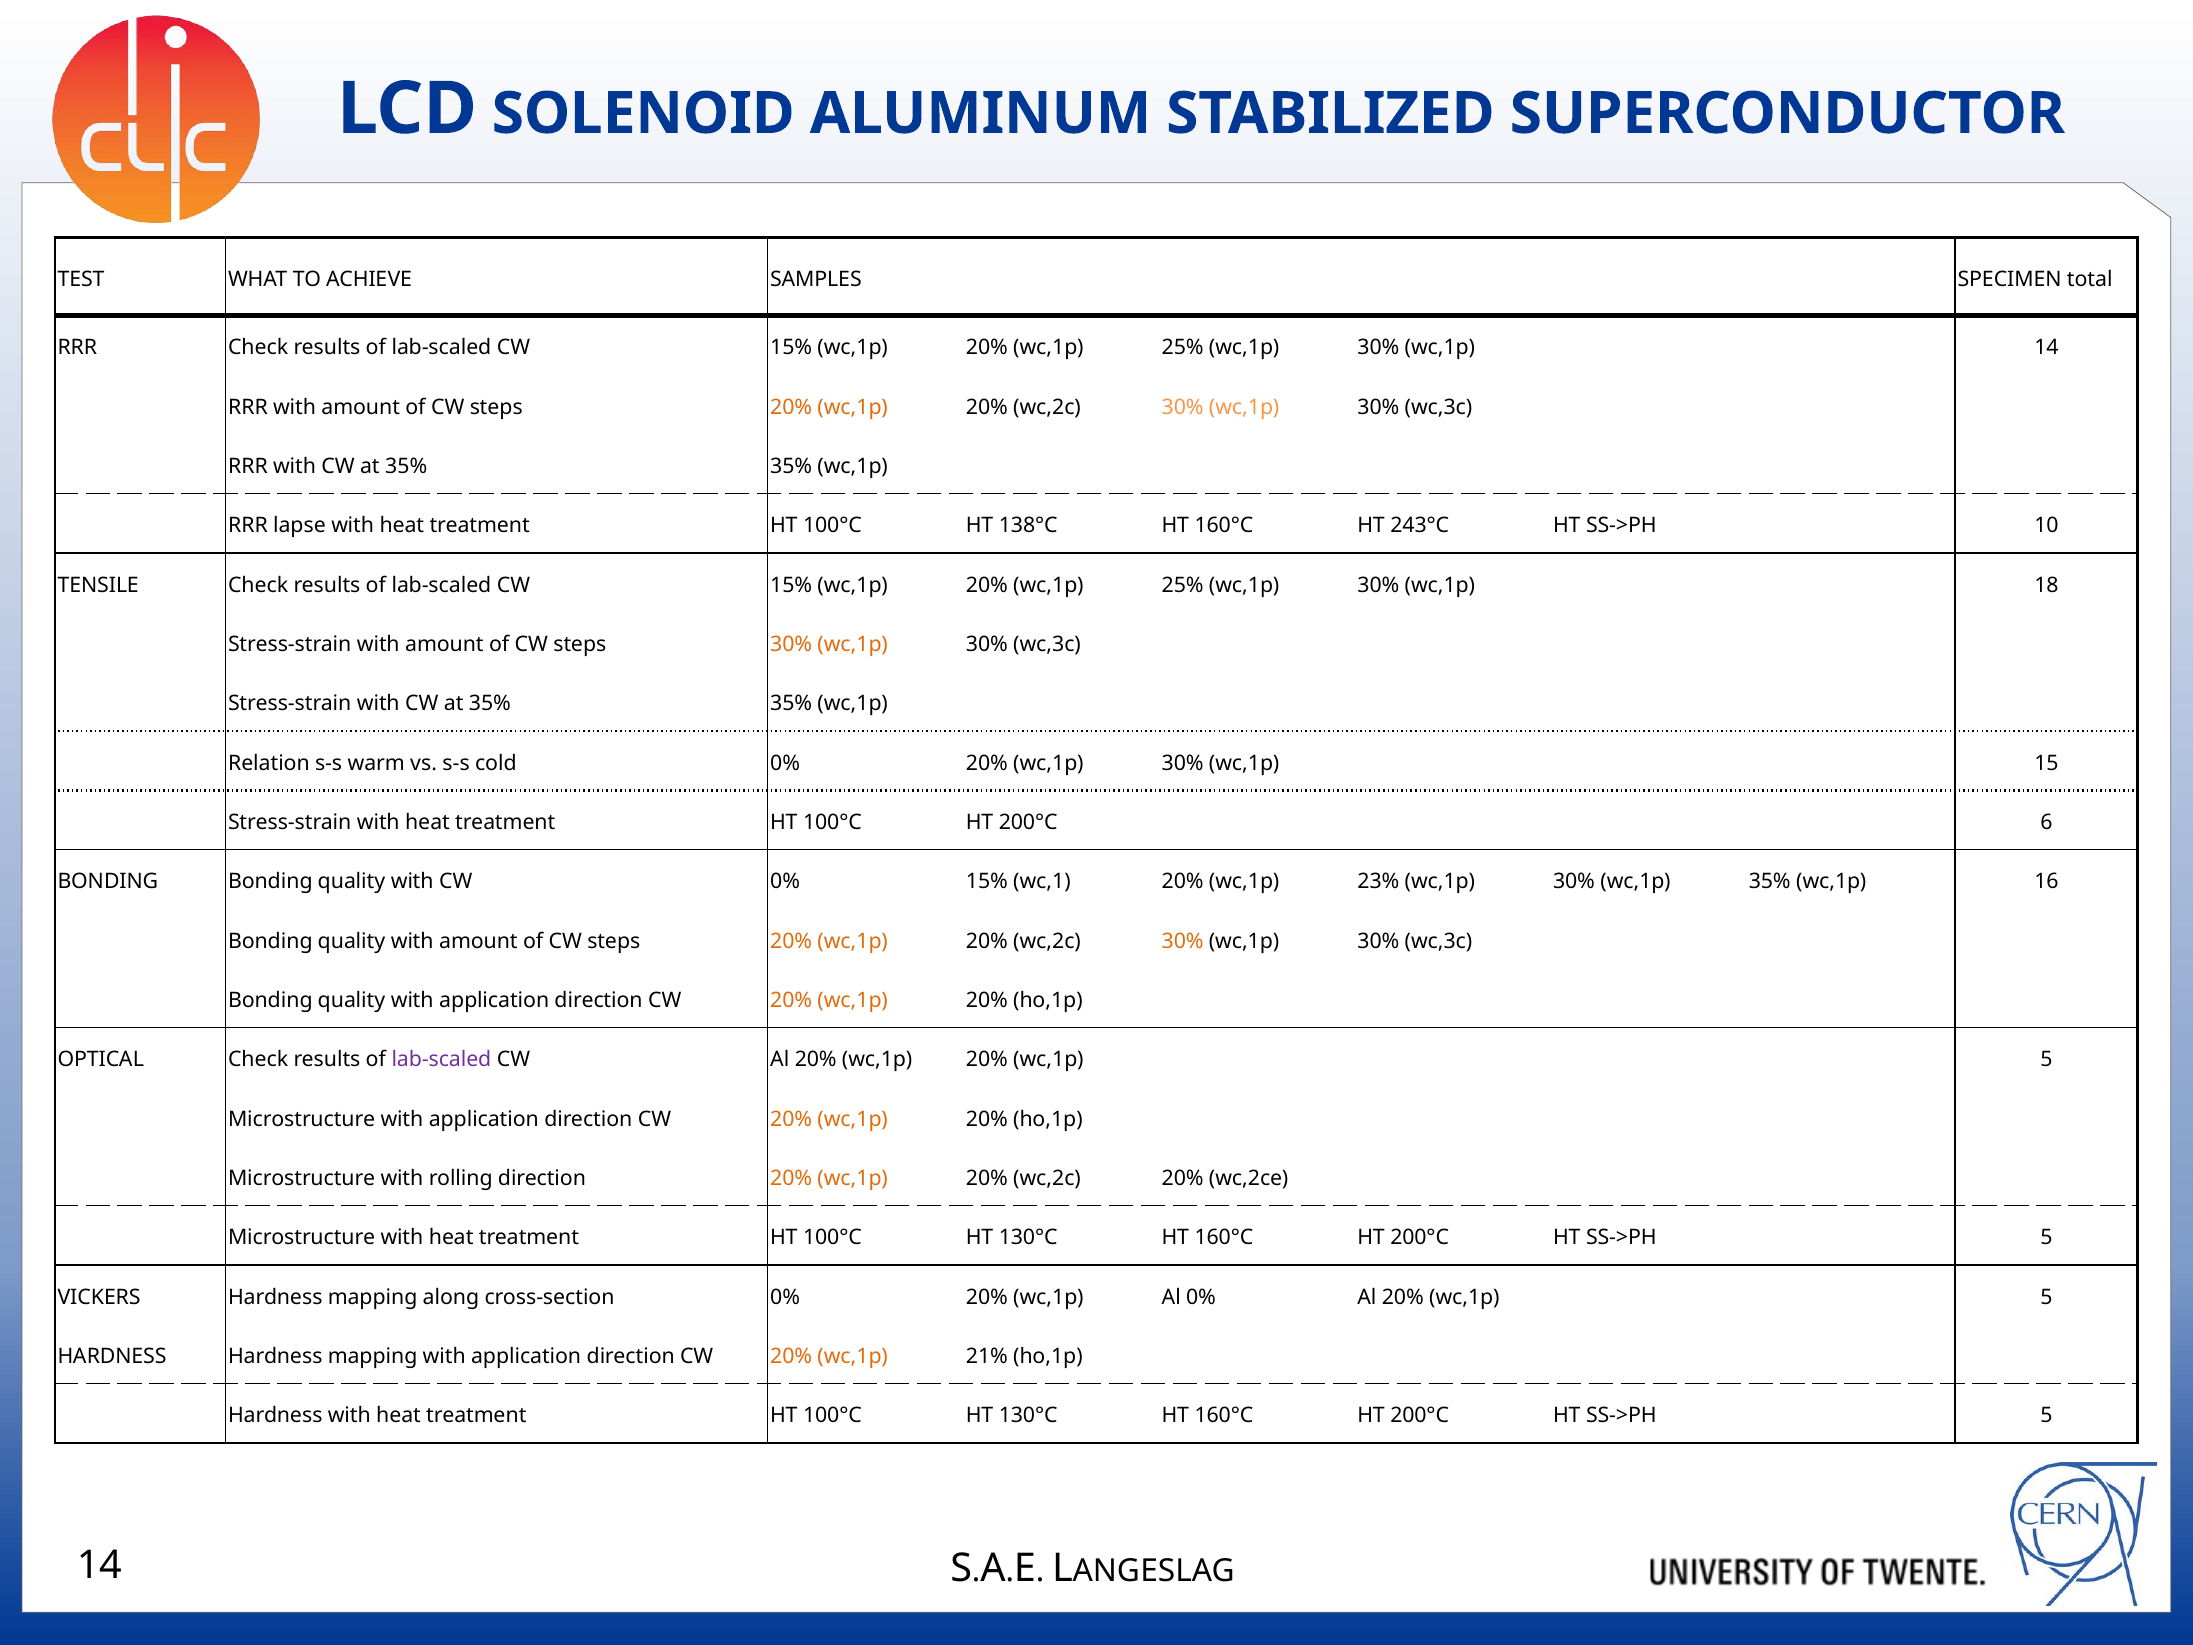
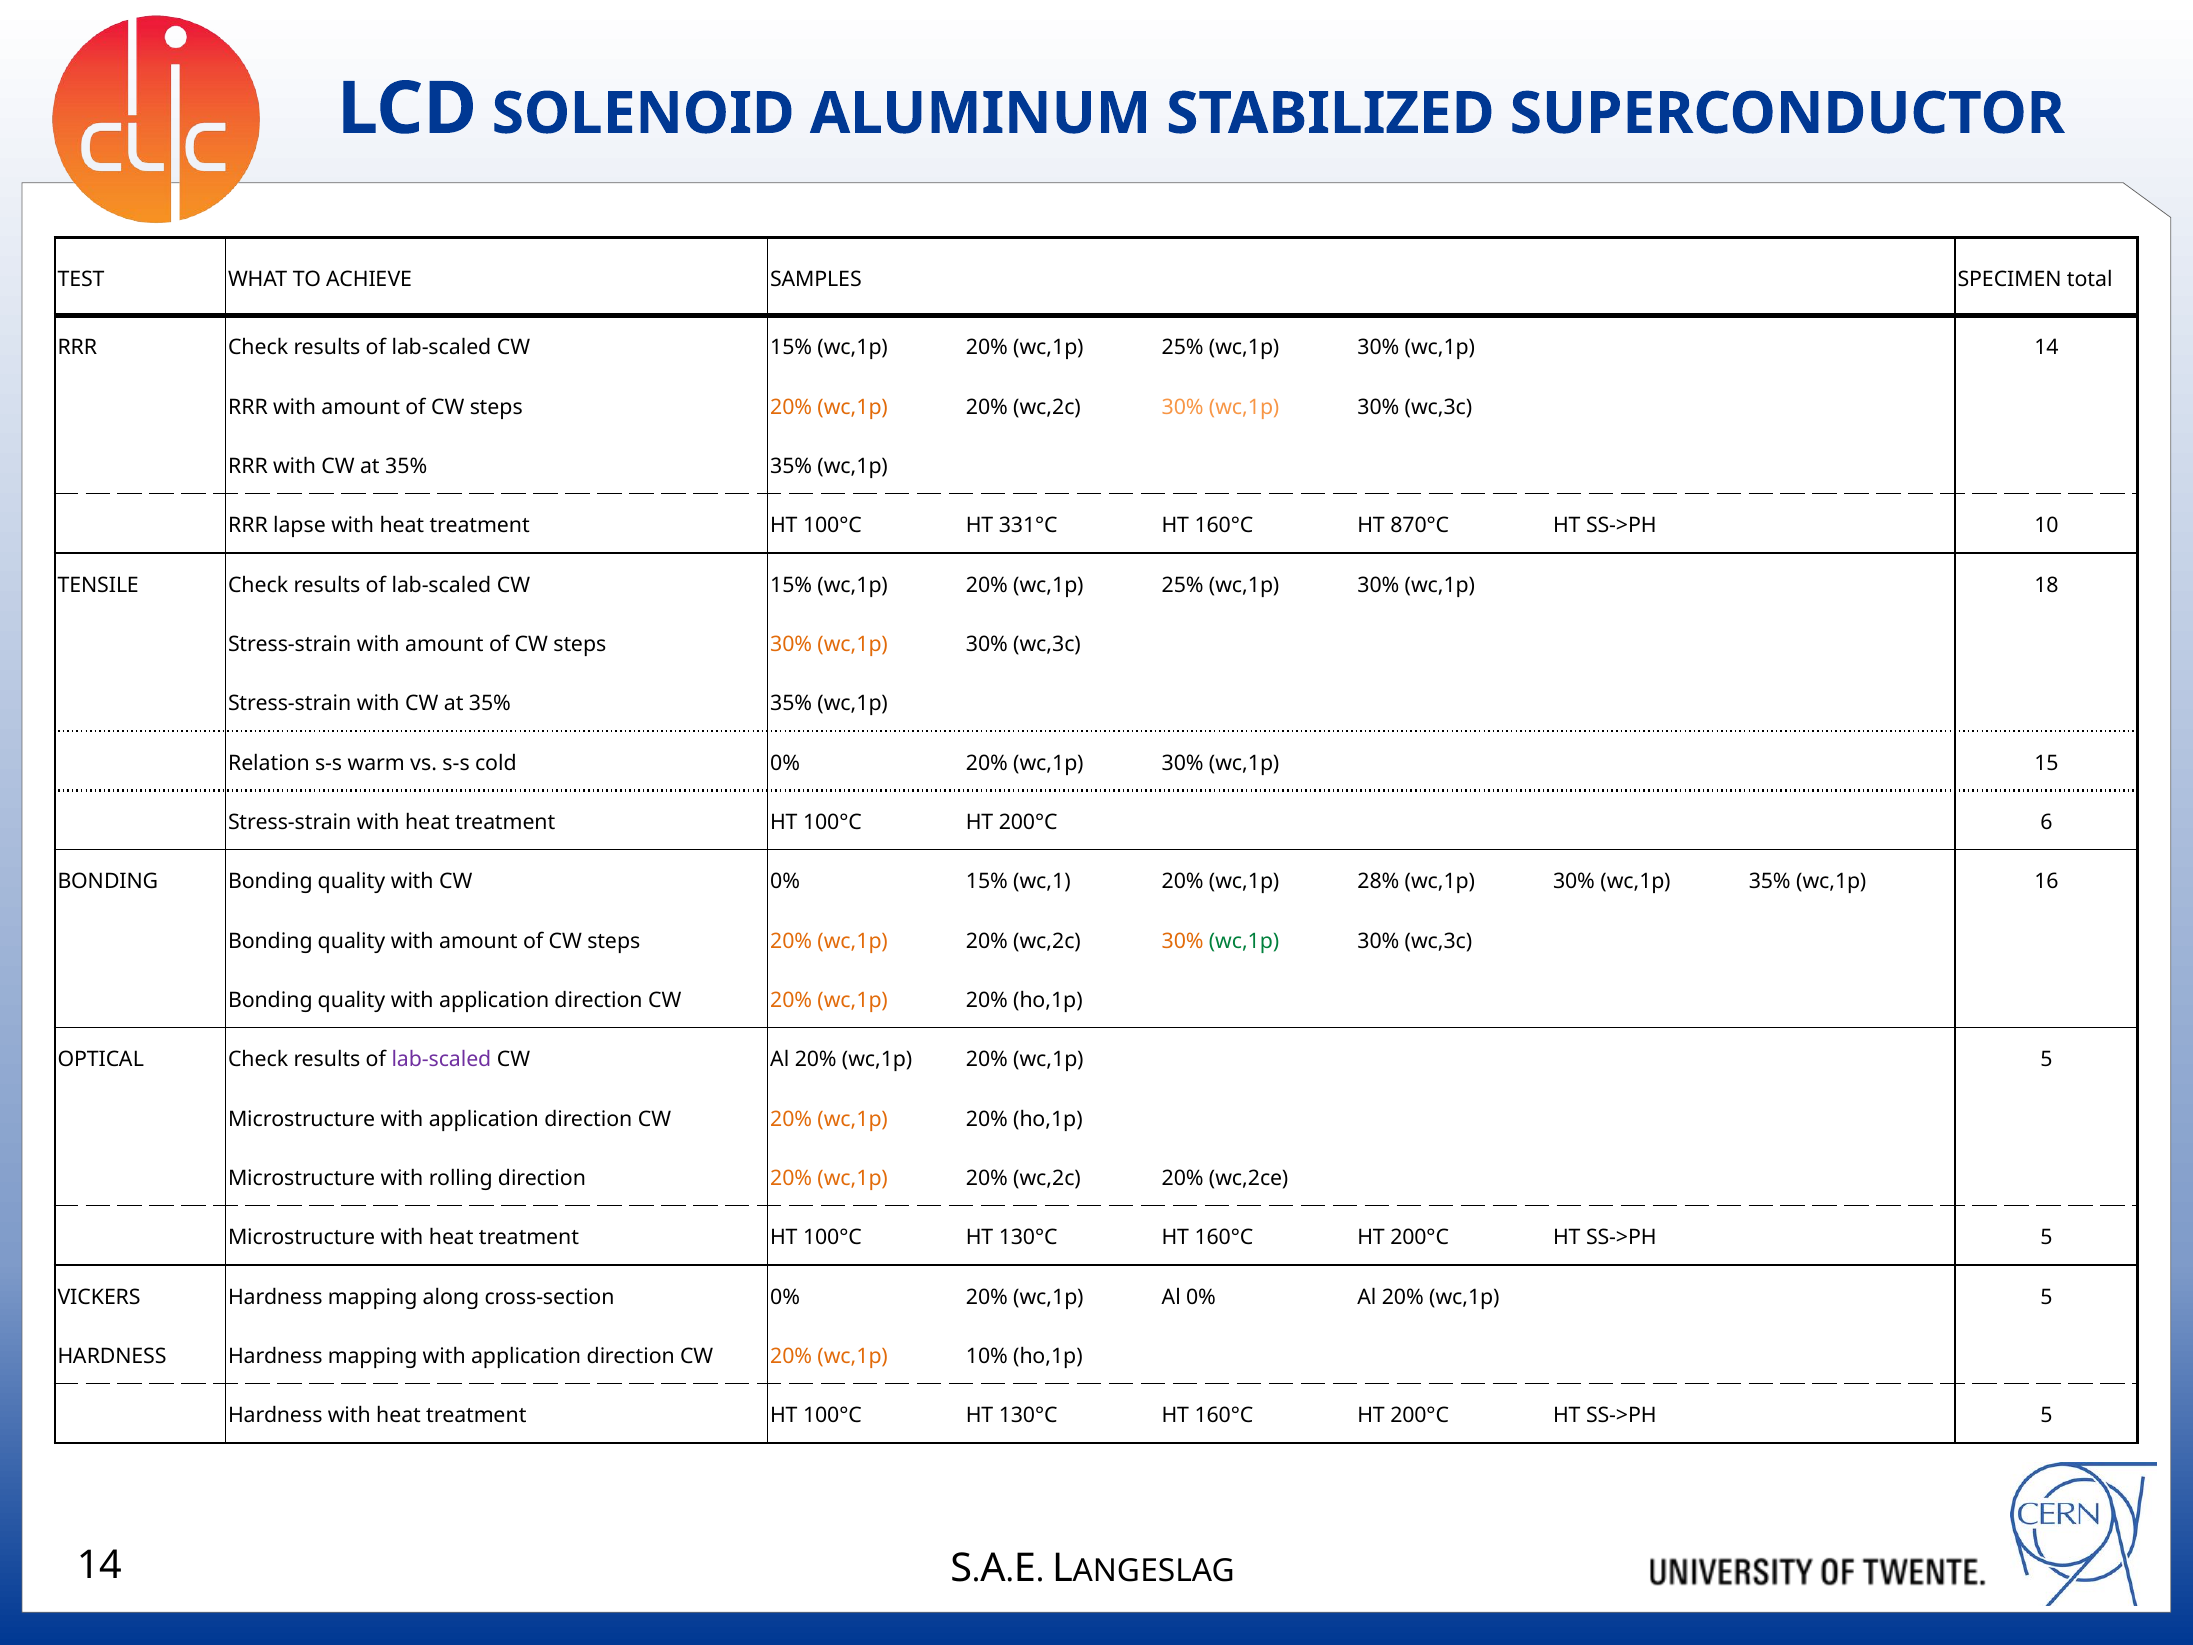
138°C: 138°C -> 331°C (1028, 526)
243°C: 243°C -> 870°C (1420, 526)
23%: 23% -> 28% (1378, 882)
wc,1p colour: black -> green (1244, 941)
21%: 21% -> 10% (987, 1356)
